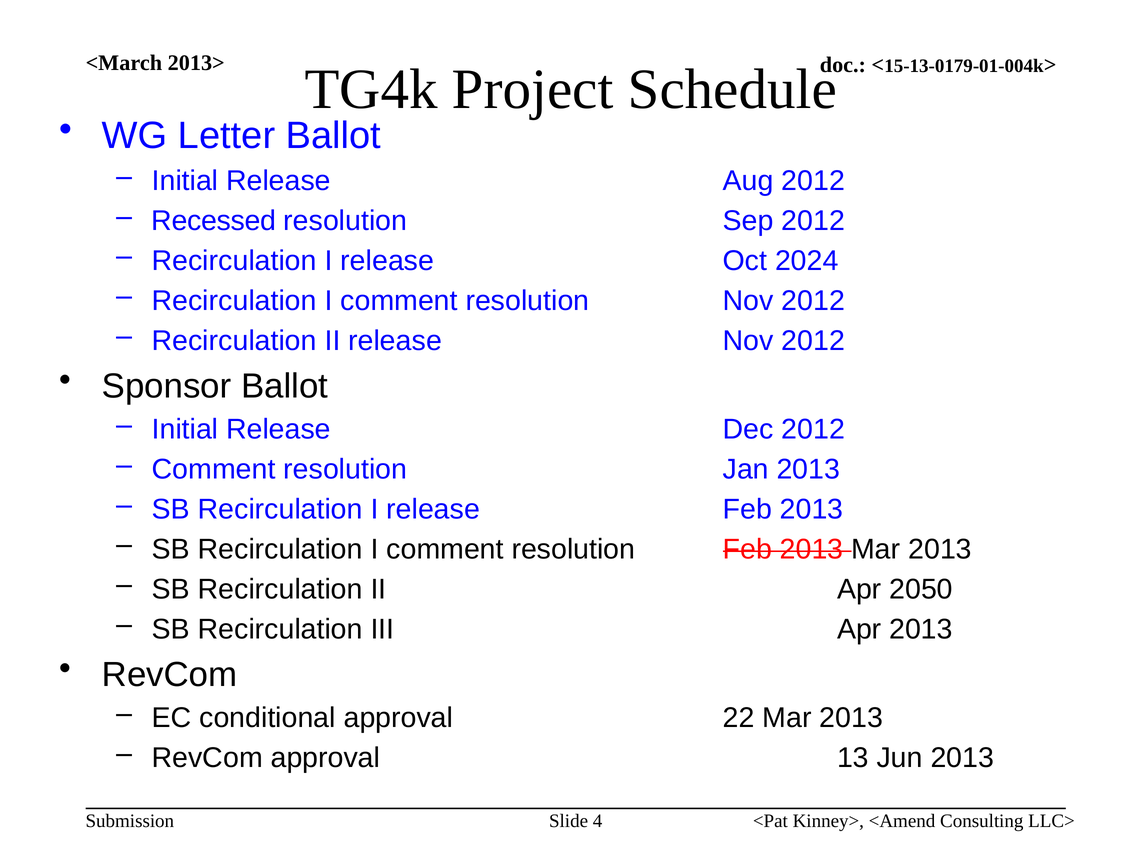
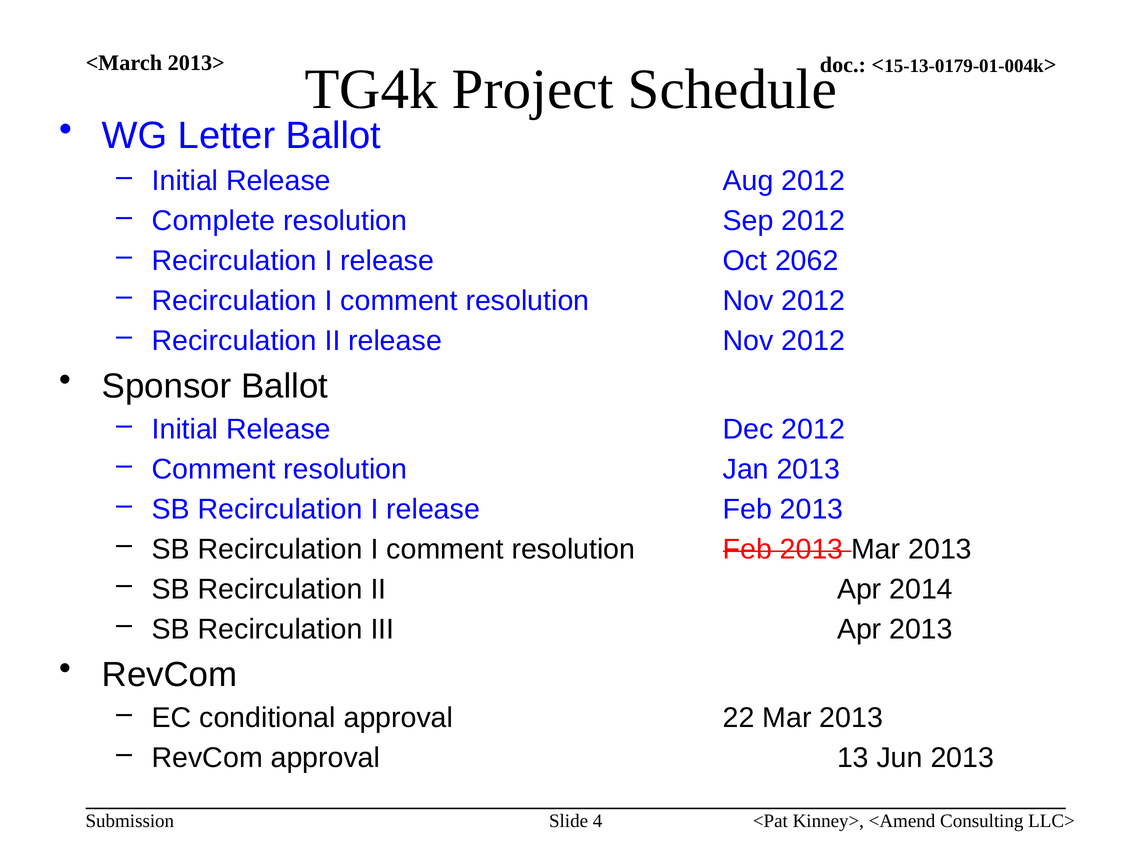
Recessed: Recessed -> Complete (214, 221)
2024: 2024 -> 2062 (807, 261)
2050: 2050 -> 2014 (921, 589)
